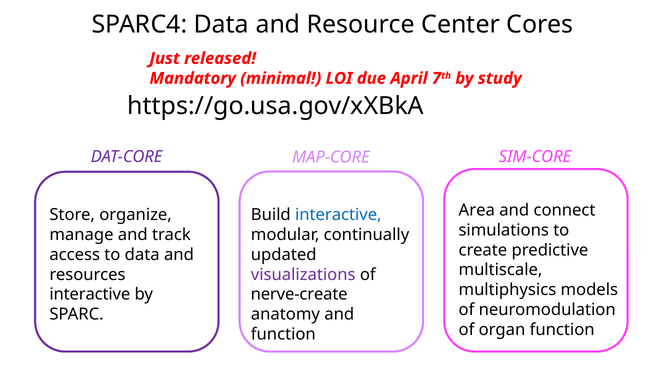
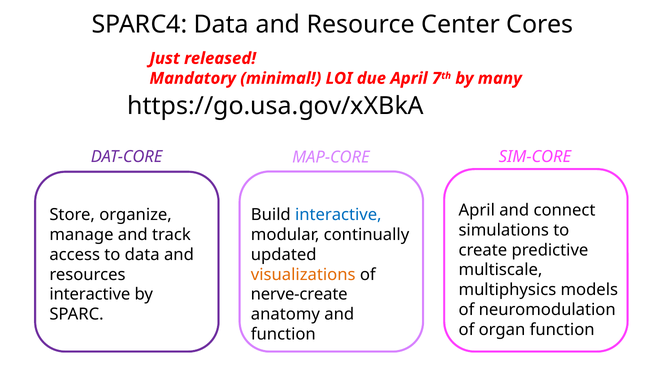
study: study -> many (500, 78)
Area: Area -> April (477, 211)
visualizations colour: purple -> orange (303, 275)
